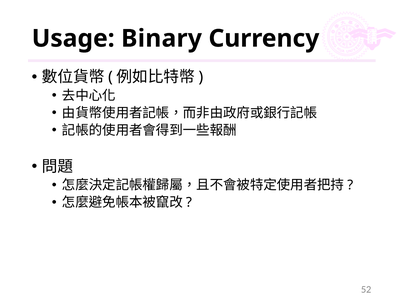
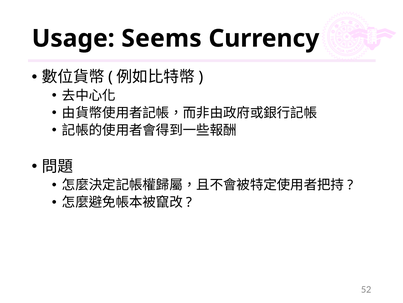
Binary: Binary -> Seems (161, 38)
